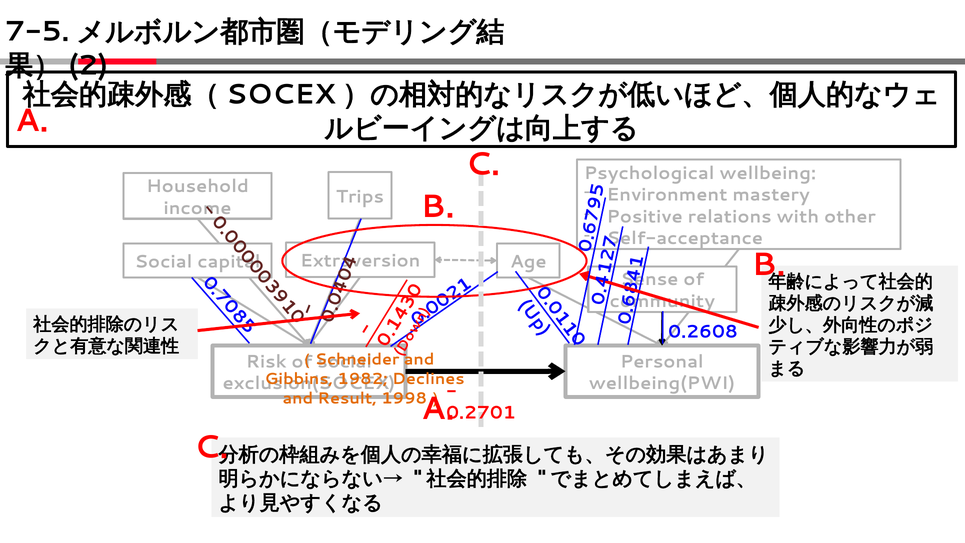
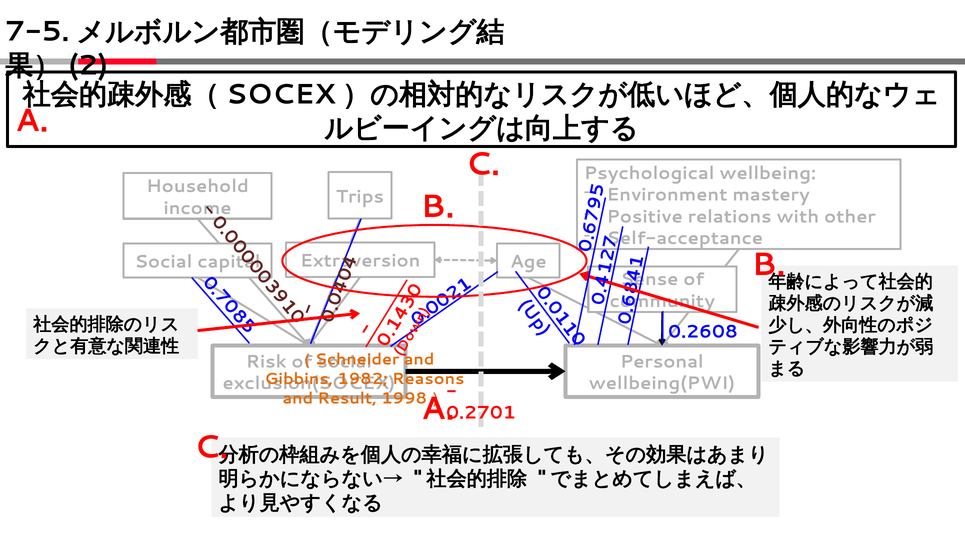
Declines: Declines -> Reasons (428, 379)
